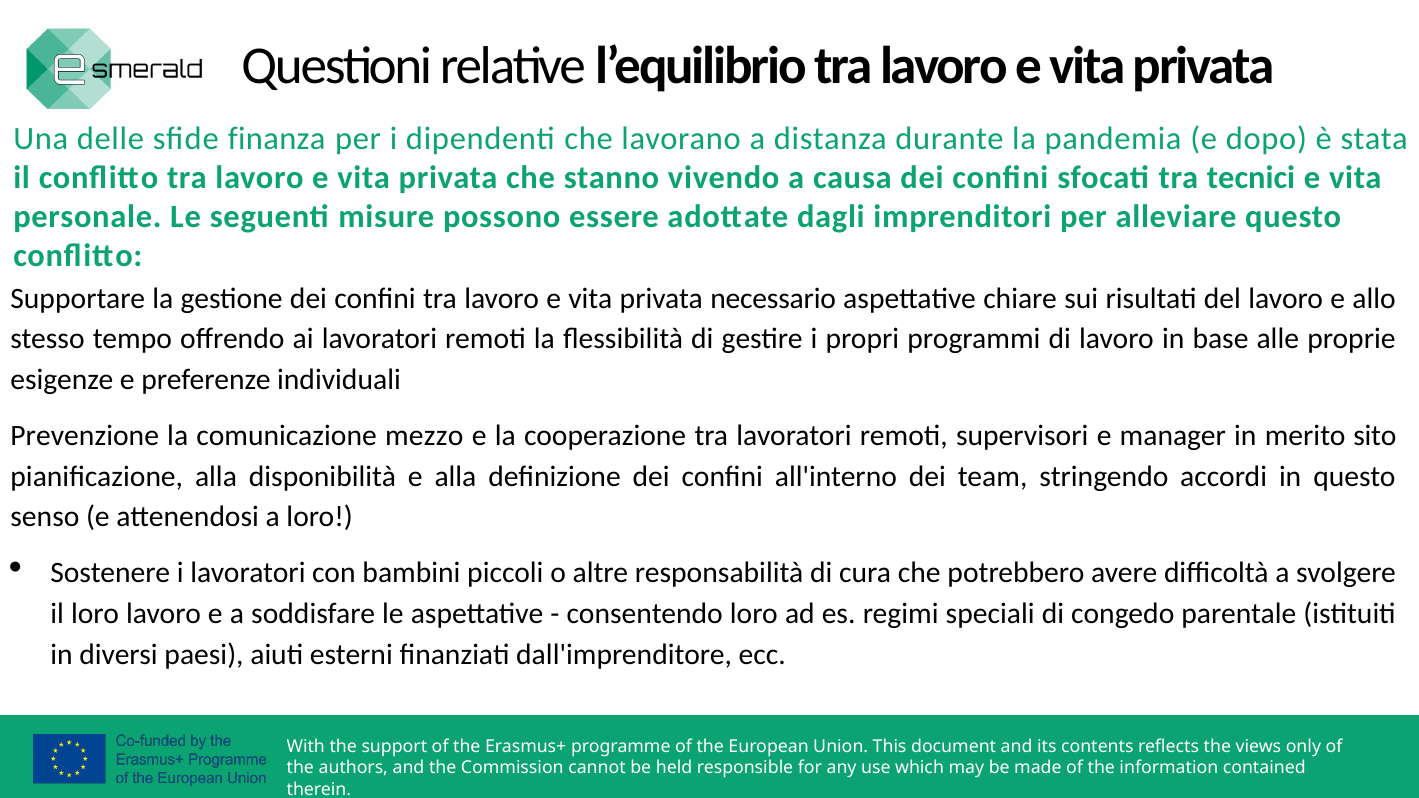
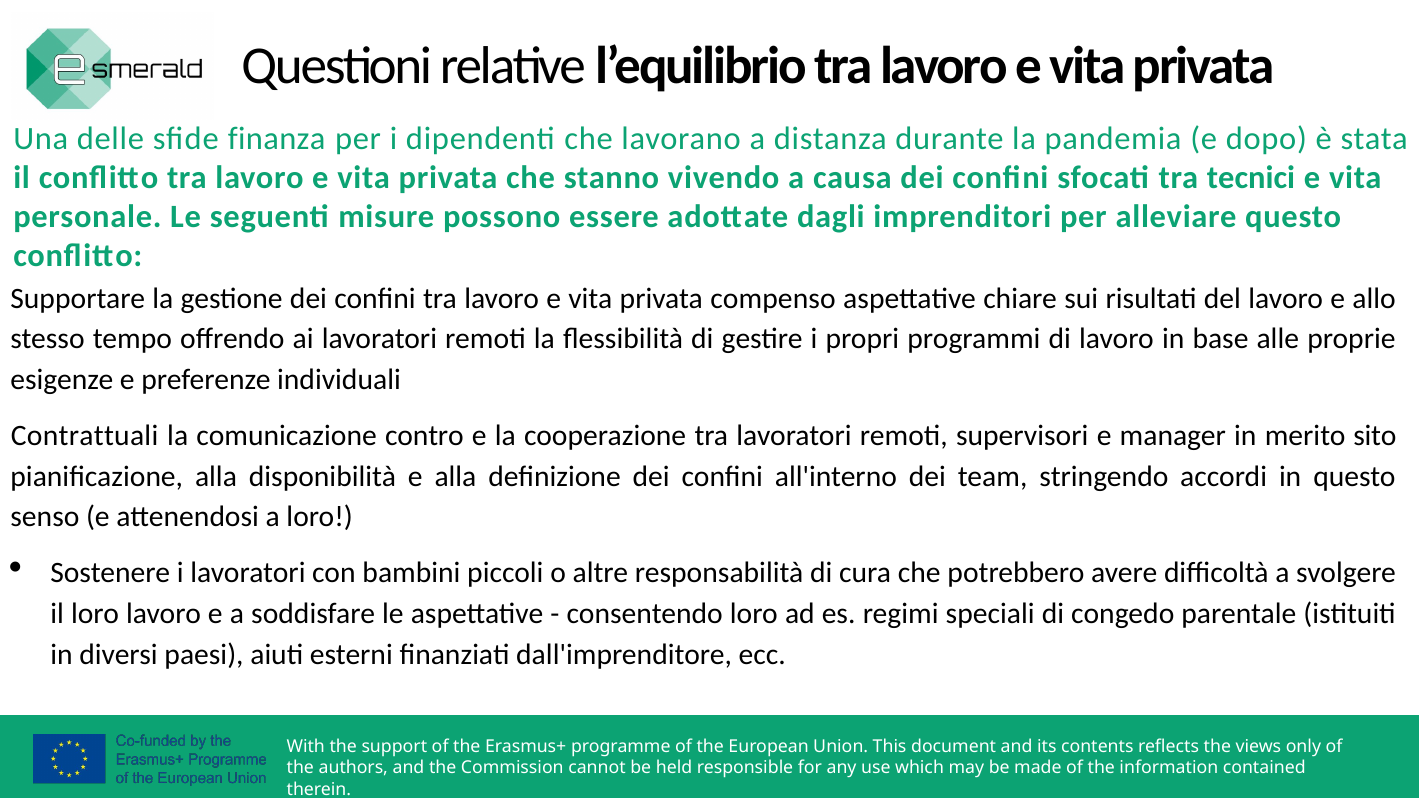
necessario: necessario -> compenso (773, 298)
Prevenzione: Prevenzione -> Contrattuali (85, 436)
mezzo: mezzo -> contro (424, 436)
